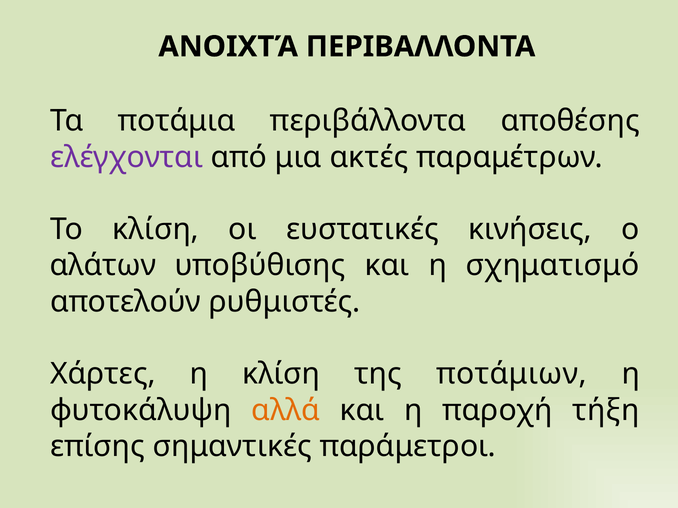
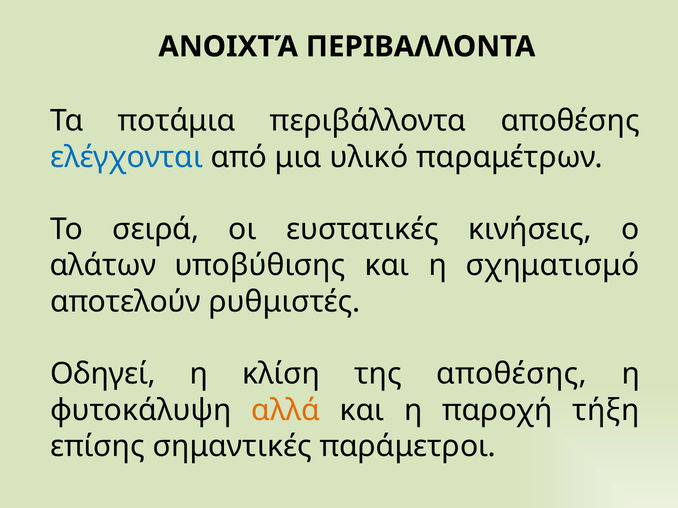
ελέγχονται colour: purple -> blue (127, 157)
ακτές: ακτές -> υλικό (369, 157)
Το κλίση: κλίση -> σειρά (156, 230)
Χάρτες: Χάρτες -> Οδηγεί (103, 374)
της ποτάμιων: ποτάμιων -> αποθέσης (512, 374)
